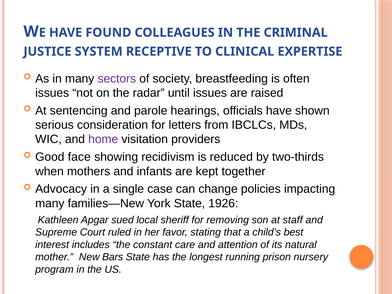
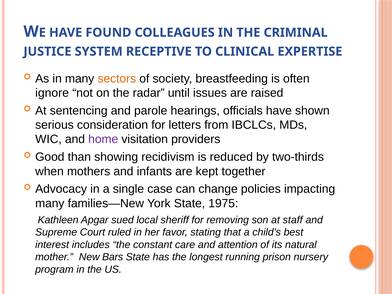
sectors colour: purple -> orange (117, 79)
issues: issues -> ignore (52, 93)
face: face -> than (79, 157)
1926: 1926 -> 1975 (223, 203)
